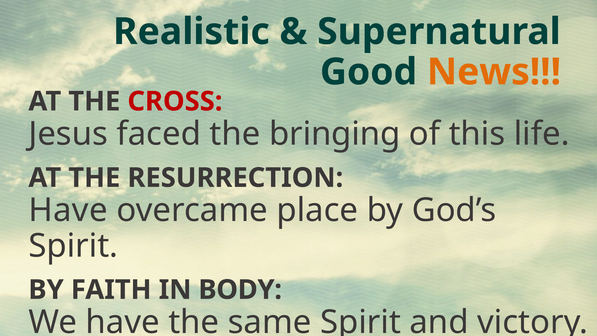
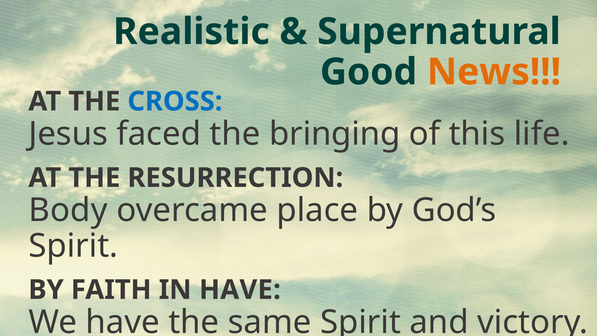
CROSS colour: red -> blue (175, 101)
Have: Have -> Body (68, 210)
IN BODY: BODY -> HAVE (240, 290)
